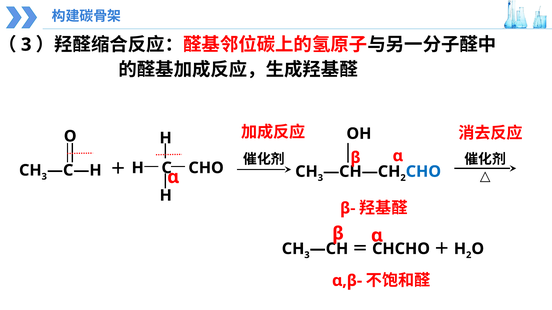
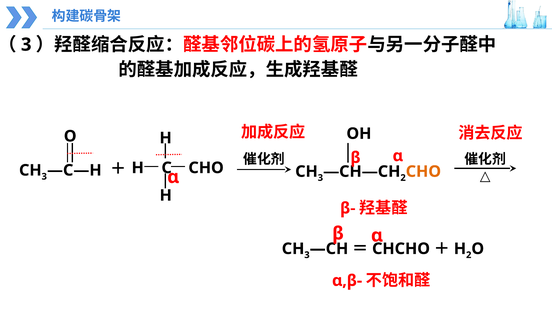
CHO colour: blue -> orange (423, 172)
